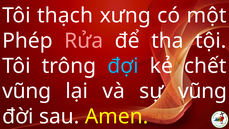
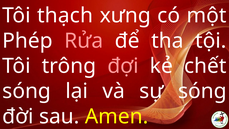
đợi colour: light blue -> pink (123, 66)
vũng: vũng -> sóng (27, 91)
sự vũng: vũng -> sóng (202, 91)
